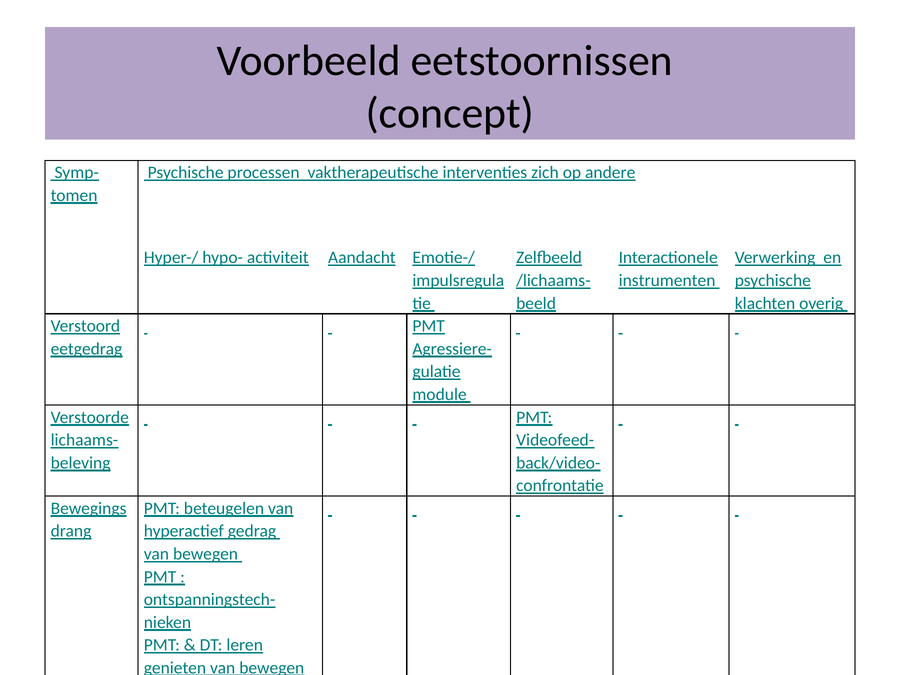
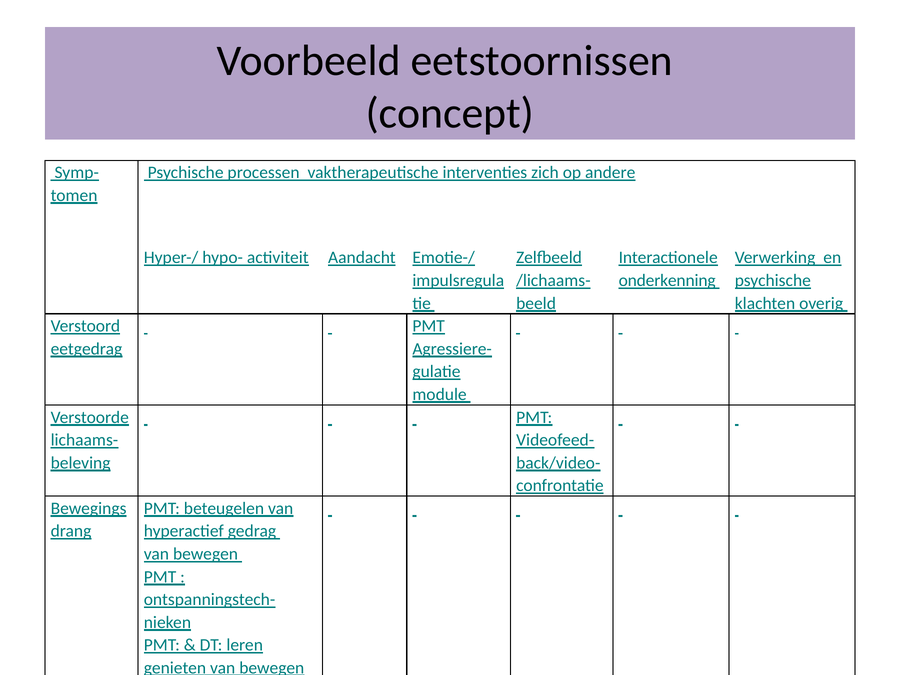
instrumenten: instrumenten -> onderkenning (667, 280)
